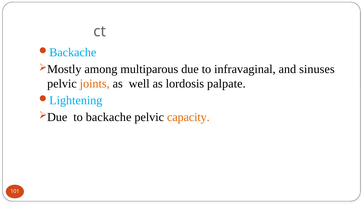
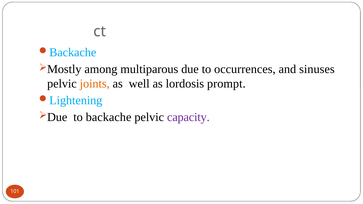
infravaginal: infravaginal -> occurrences (245, 69)
palpate: palpate -> prompt (226, 84)
capacity colour: orange -> purple (188, 117)
